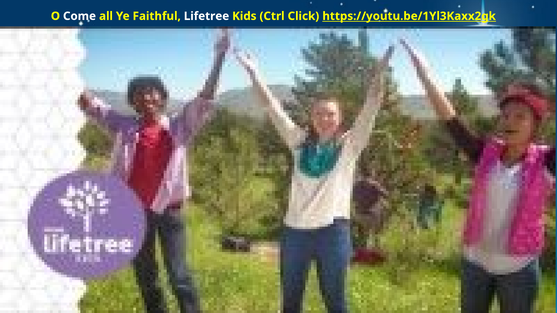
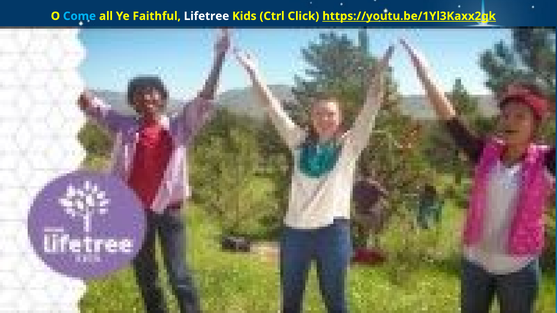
Come colour: white -> light blue (79, 16)
